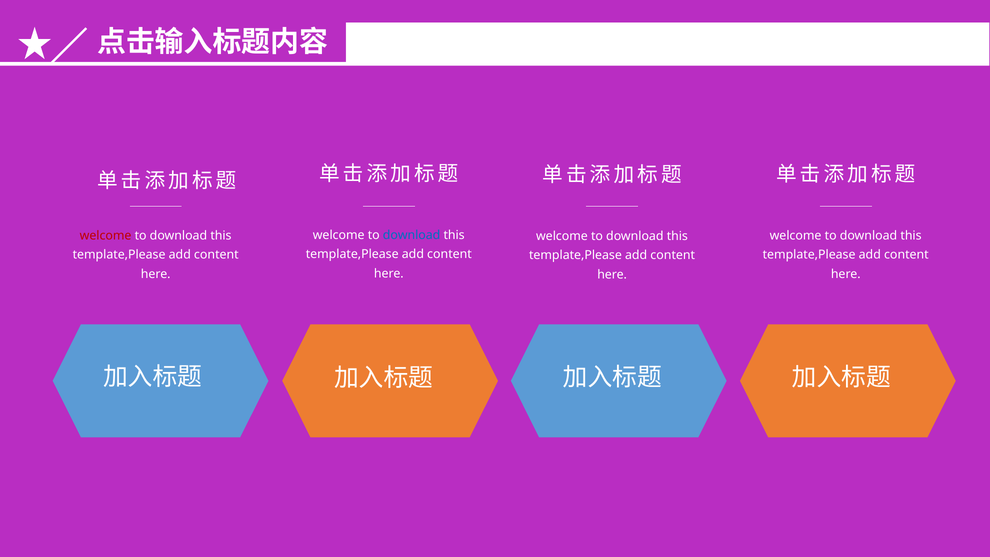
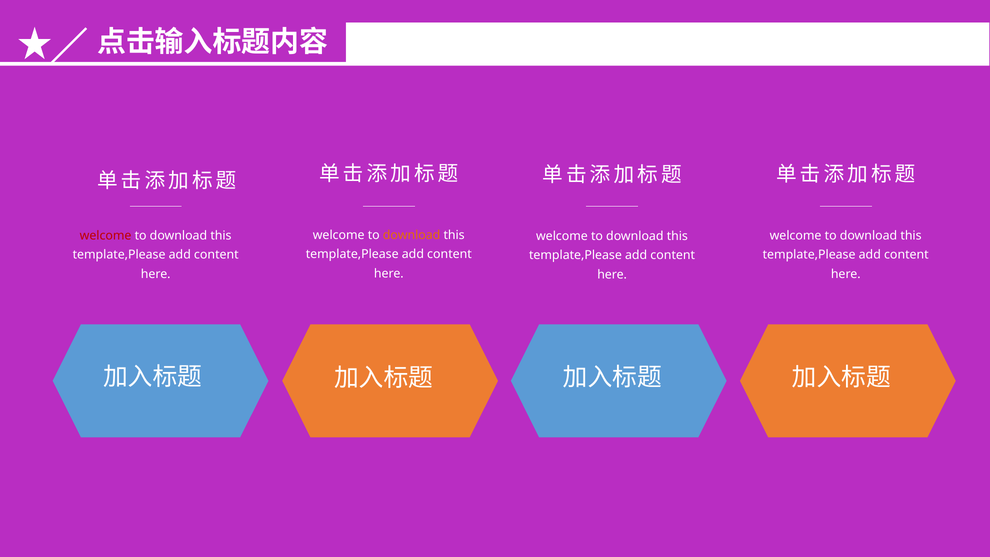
download colour: blue -> orange (412, 235)
